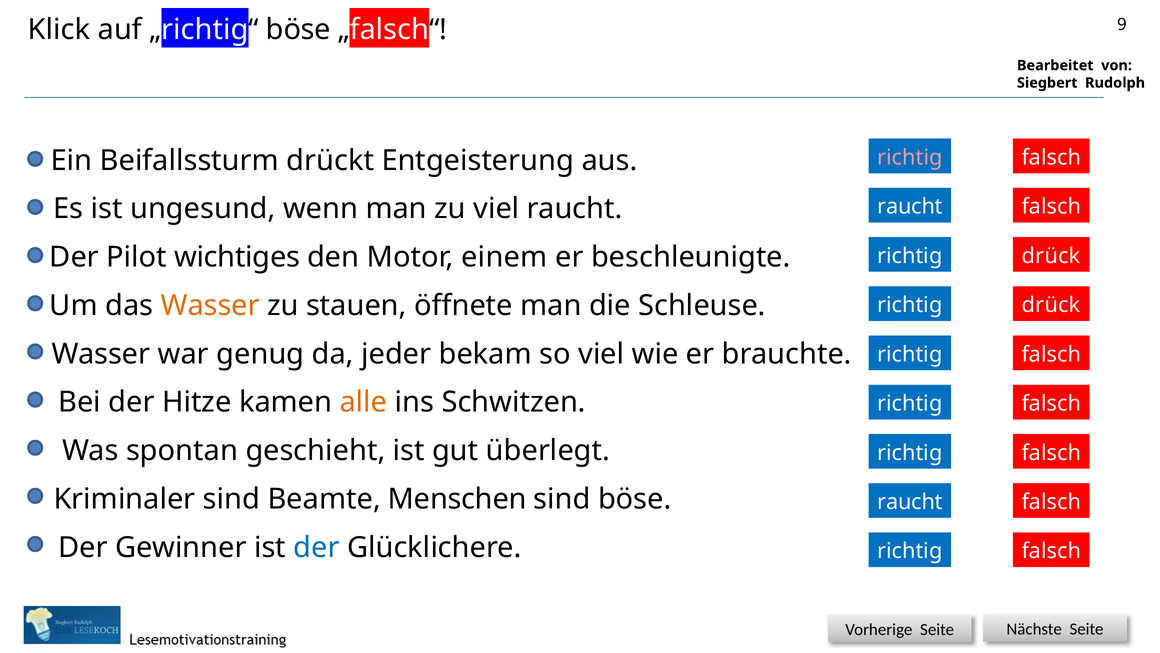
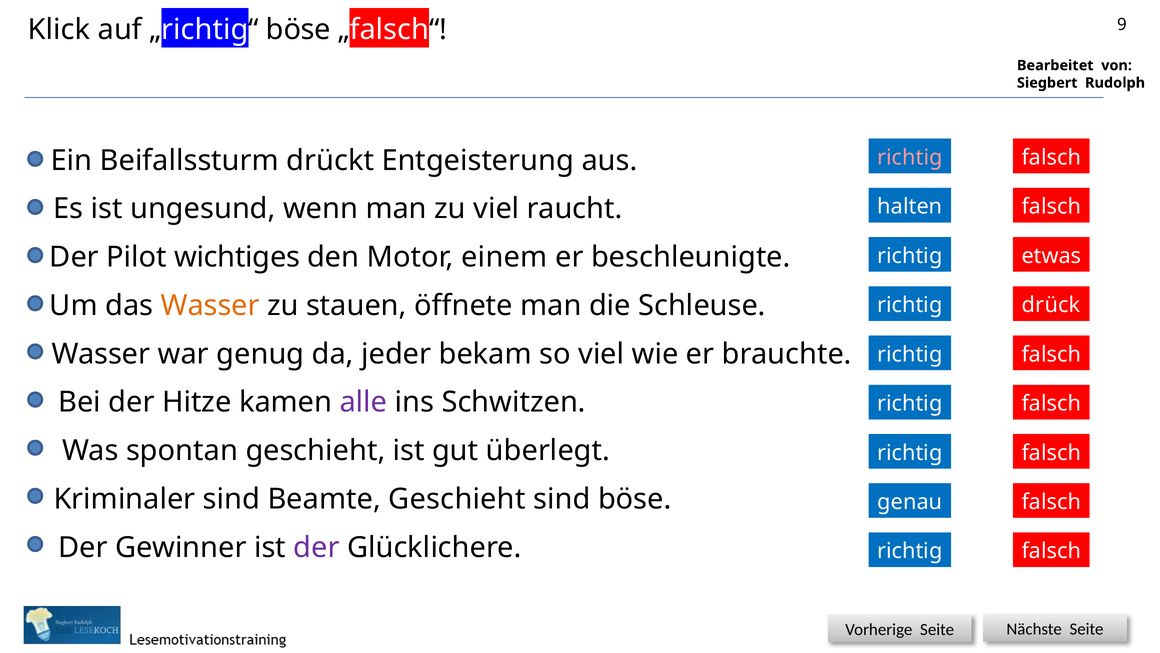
raucht: raucht -> halten (910, 207)
drück: drück -> etwas (1051, 256)
alle colour: orange -> purple (364, 402)
Beamte Menschen: Menschen -> Geschieht (457, 499)
raucht: raucht -> genau (910, 502)
der colour: blue -> purple (317, 547)
